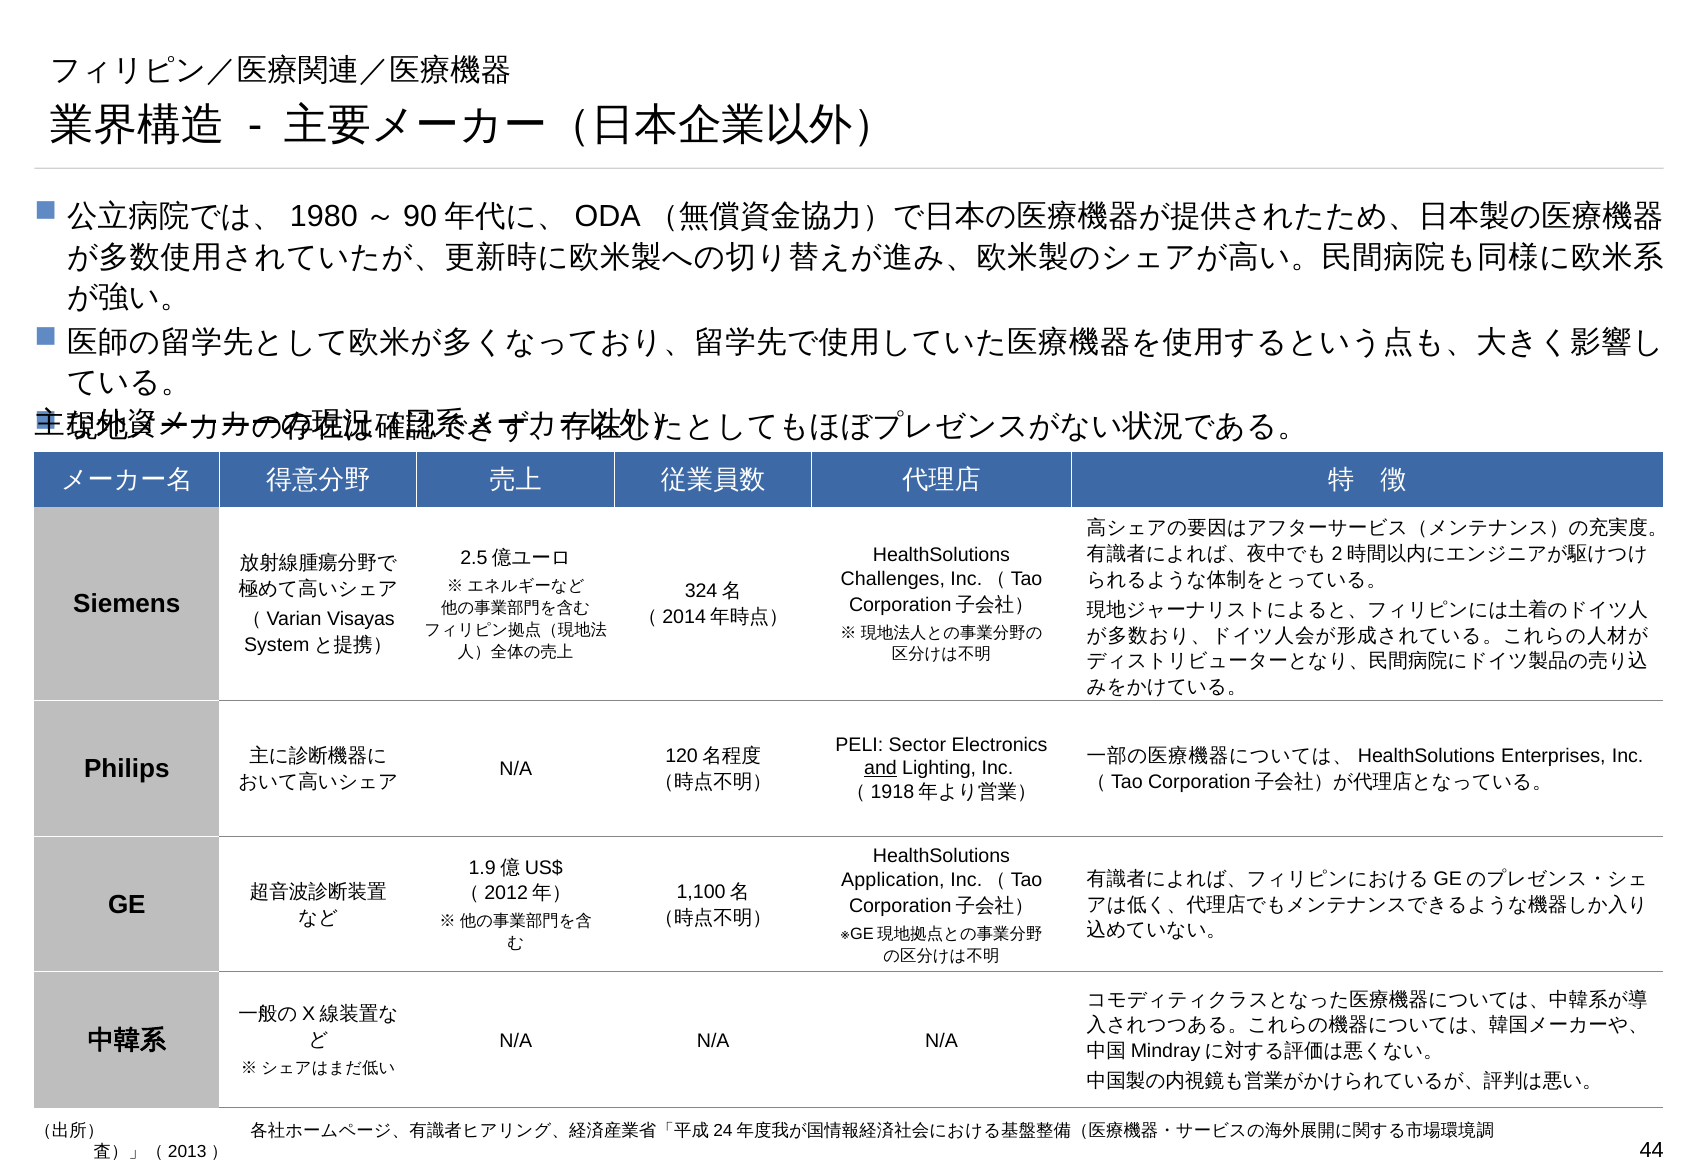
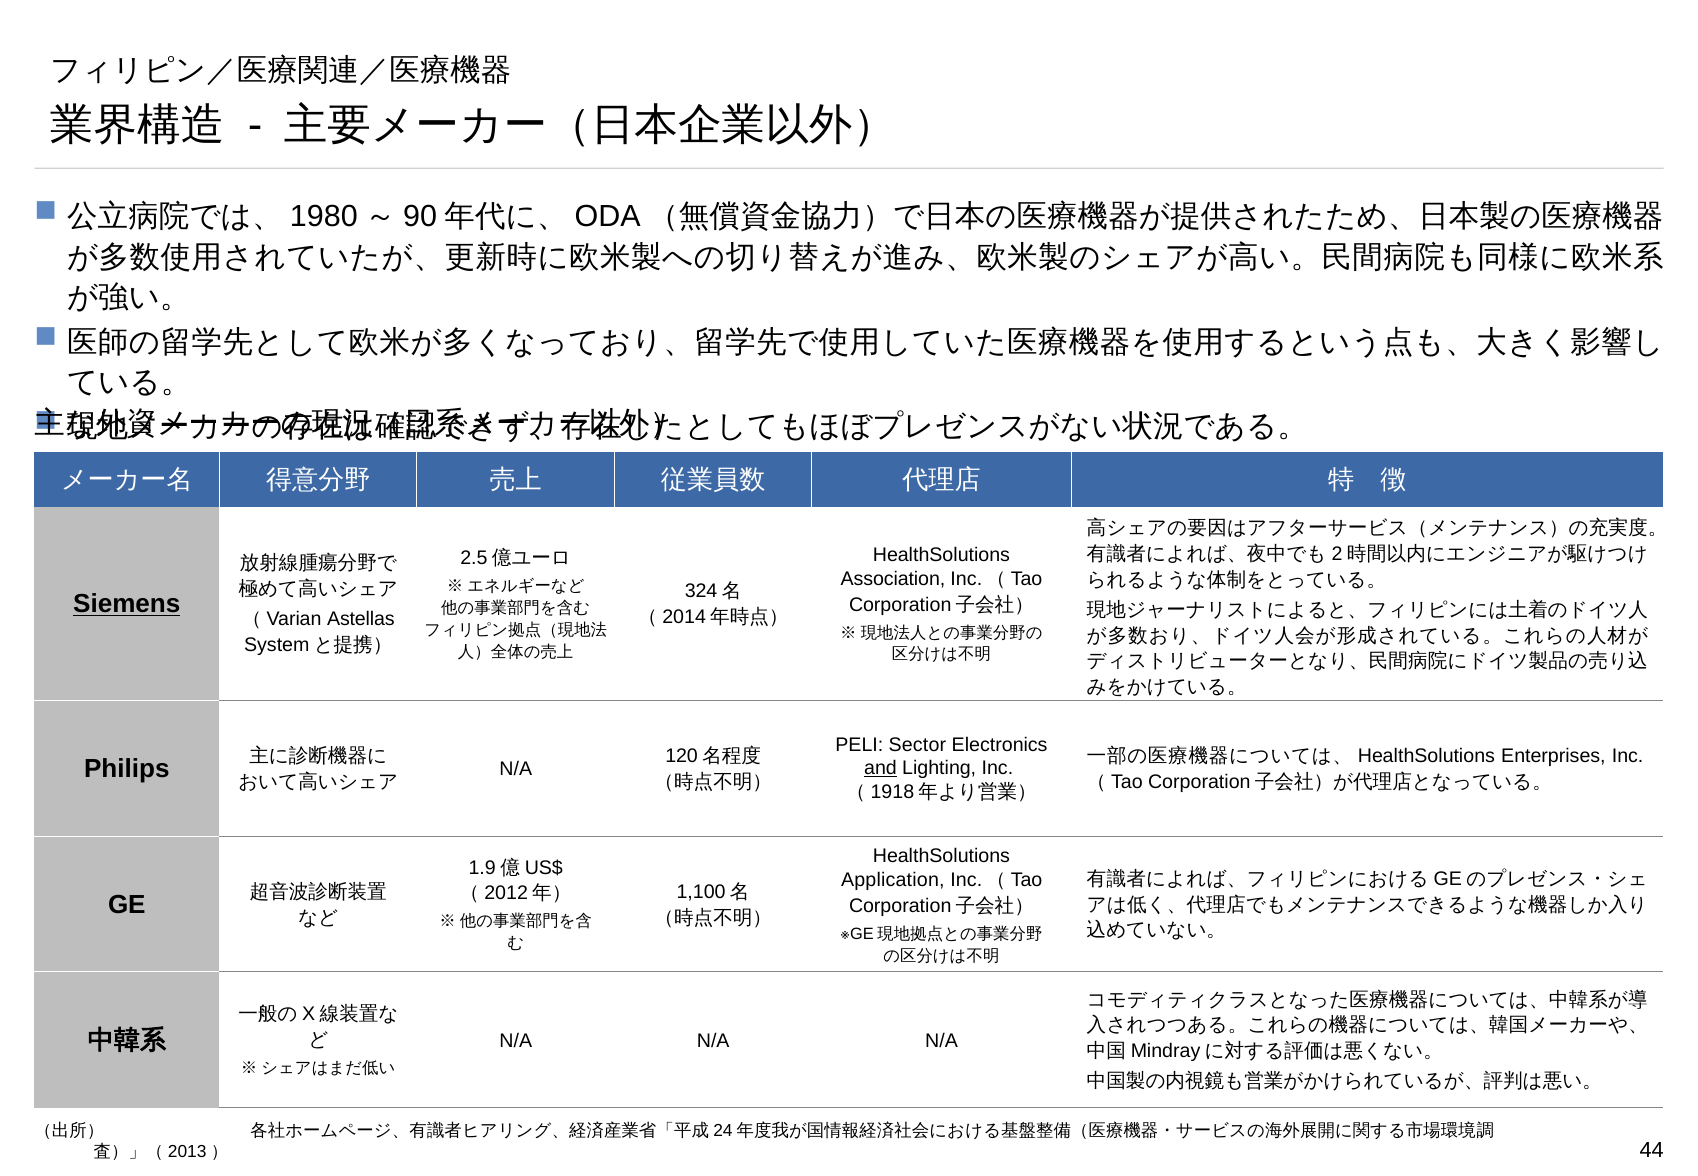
Challenges: Challenges -> Association (893, 579)
Siemens underline: none -> present (127, 604)
Visayas: Visayas -> Astellas (361, 619)
